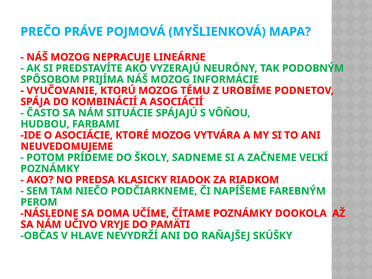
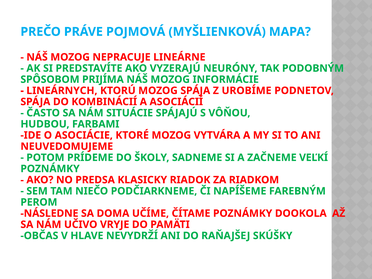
VYUČOVANIE: VYUČOVANIE -> LINEÁRNYCH (62, 91)
MOZOG TÉMU: TÉMU -> SPÁJA (195, 91)
